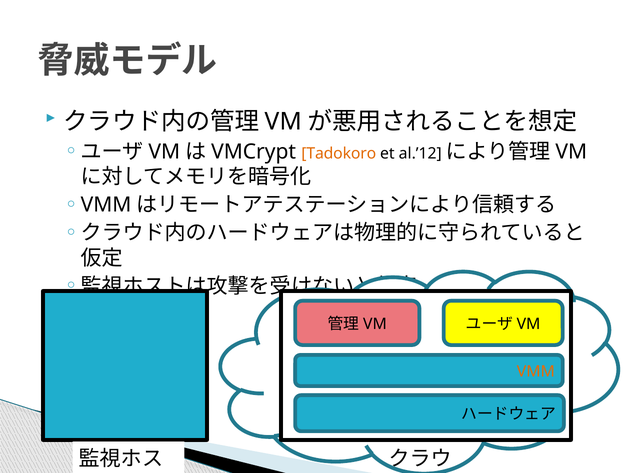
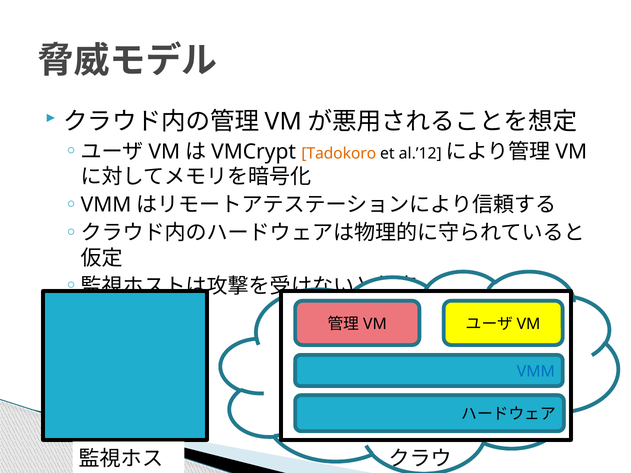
VMM colour: orange -> blue (536, 372)
